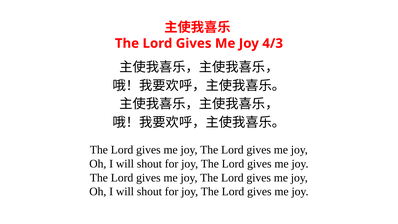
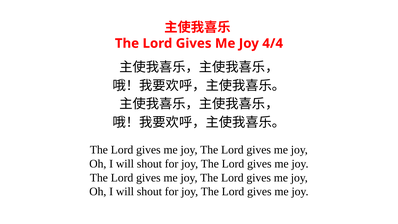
4/3: 4/3 -> 4/4 (273, 43)
